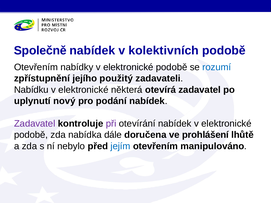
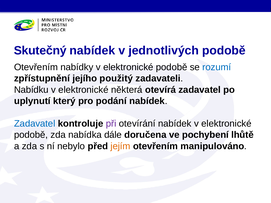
Společně: Společně -> Skutečný (40, 51)
kolektivních: kolektivních -> jednotlivých (164, 51)
nový: nový -> který (64, 101)
Zadavatel colour: purple -> blue (35, 124)
prohlášení: prohlášení -> pochybení (205, 135)
jejím colour: blue -> orange (120, 146)
